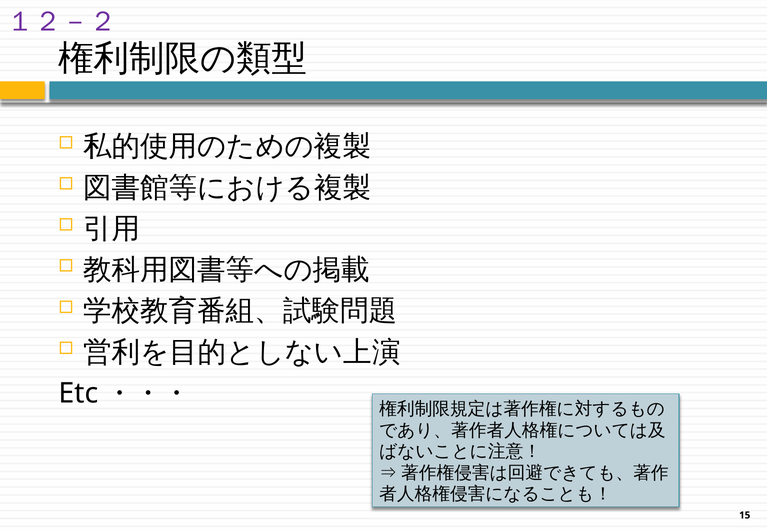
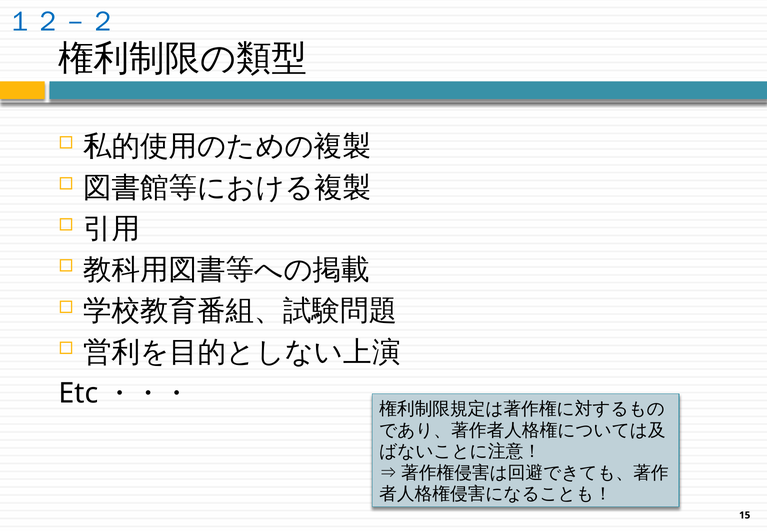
１２－２ colour: purple -> blue (62, 22)
